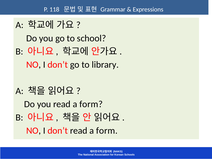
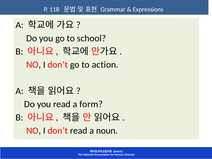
library: library -> action (105, 65)
don’t read a form: form -> noun (107, 131)
